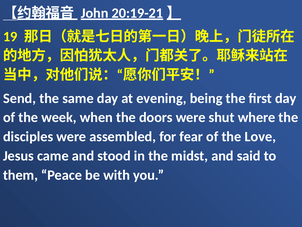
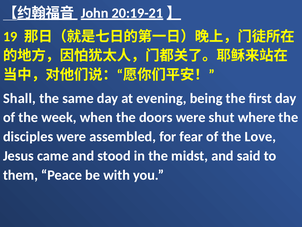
Send: Send -> Shall (20, 98)
